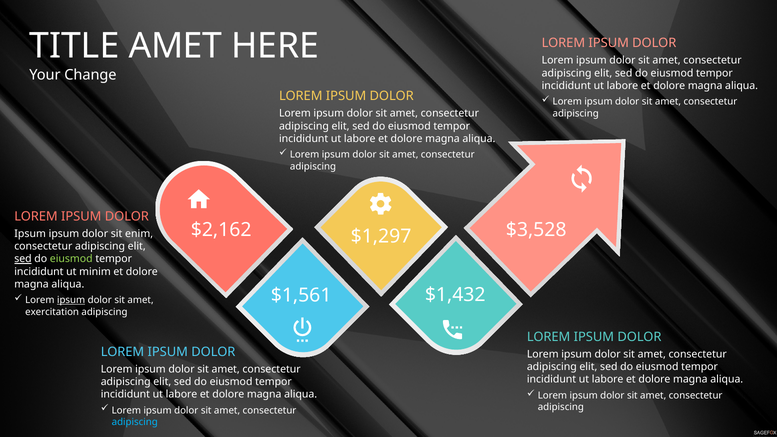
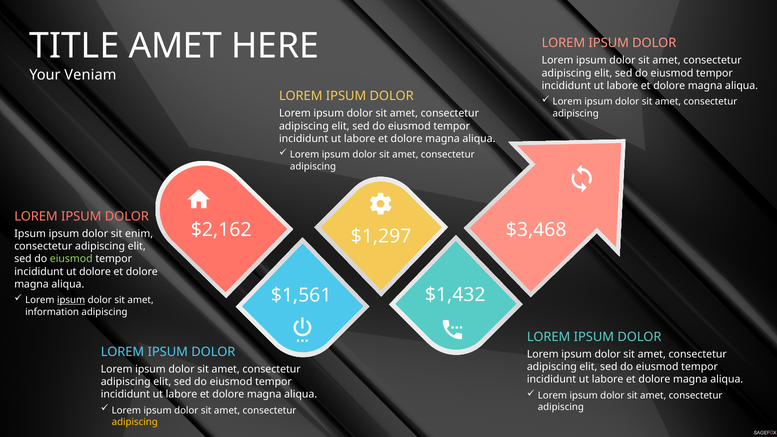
Change: Change -> Veniam (90, 75)
$3,528: $3,528 -> $3,468 (536, 230)
sed underline: present -> none (23, 259)
ut minim: minim -> dolore (95, 272)
exercitation: exercitation -> information (52, 312)
adipiscing colour: light blue -> yellow (135, 422)
